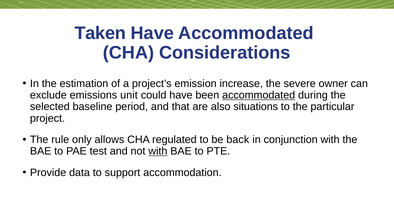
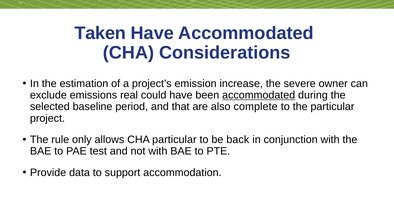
unit: unit -> real (129, 95)
situations: situations -> complete (256, 107)
CHA regulated: regulated -> particular (174, 139)
with underline: present -> none (158, 151)
